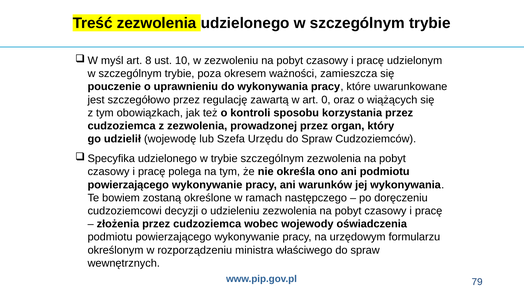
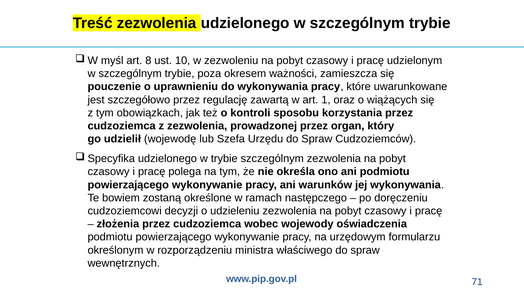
0: 0 -> 1 (326, 100)
79: 79 -> 71 (477, 283)
